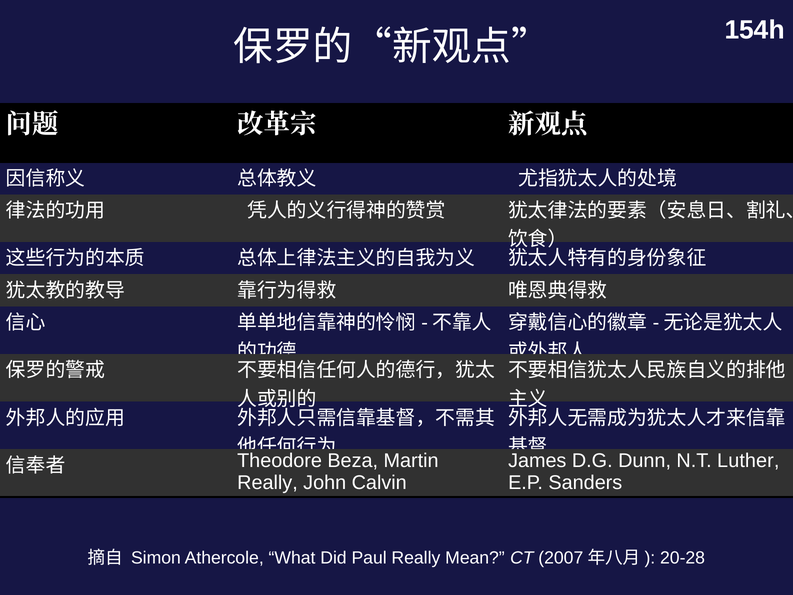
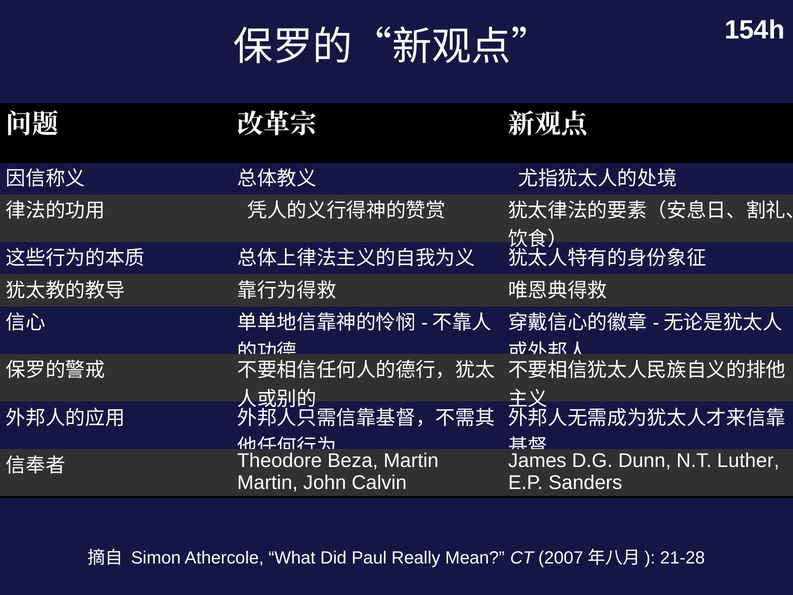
Really: Really -> Martin (267, 483)
20-28: 20-28 -> 21-28 (683, 558)
